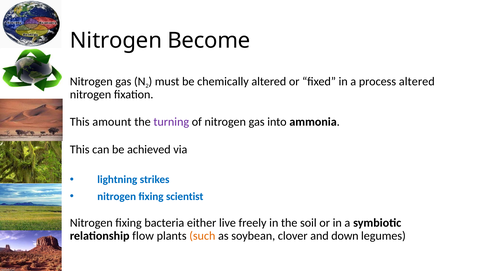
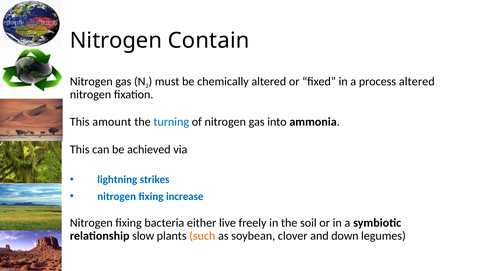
Become: Become -> Contain (209, 40)
turning colour: purple -> blue (171, 122)
scientist: scientist -> increase (185, 196)
flow: flow -> slow (143, 236)
